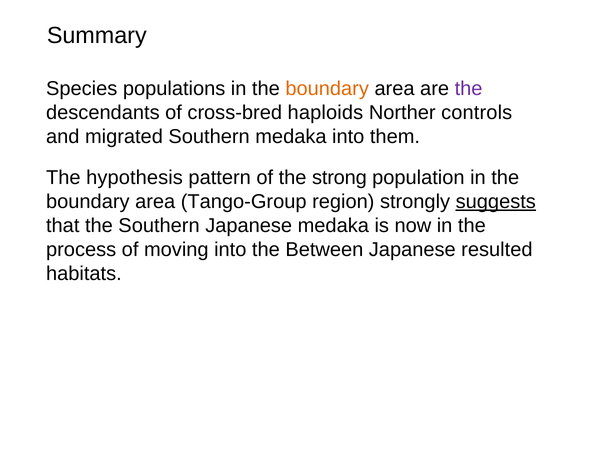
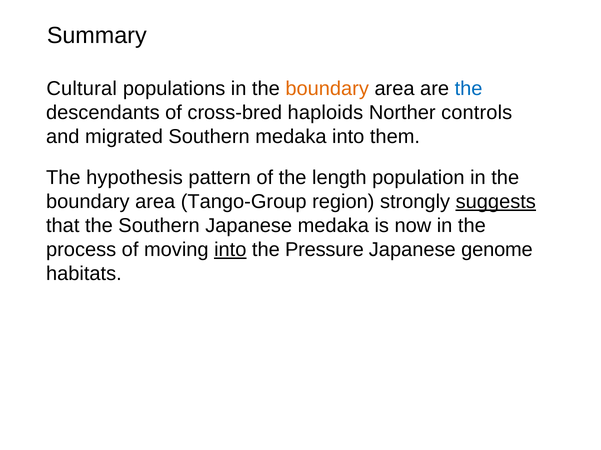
Species: Species -> Cultural (82, 89)
the colour: purple -> blue (469, 89)
strong: strong -> length (339, 178)
into underline: none -> present (230, 250)
Between: Between -> Pressure (324, 250)
resulted: resulted -> genome (497, 250)
